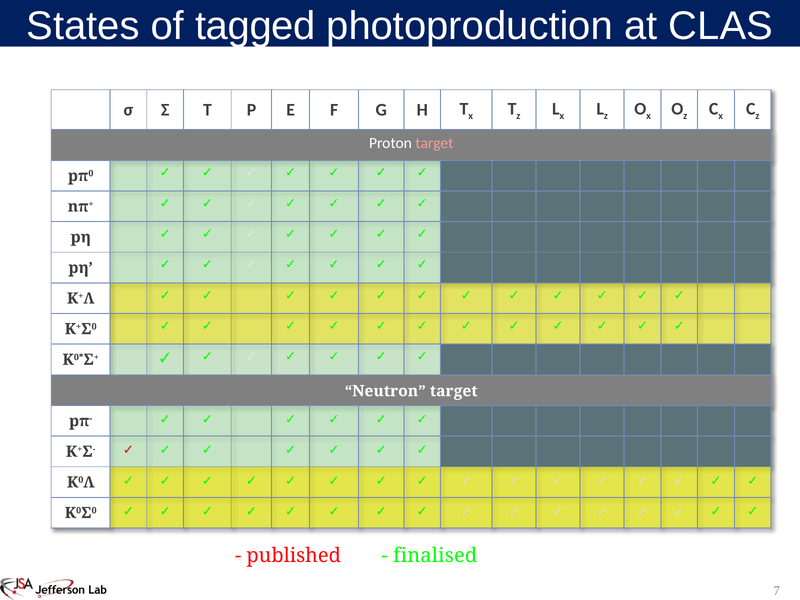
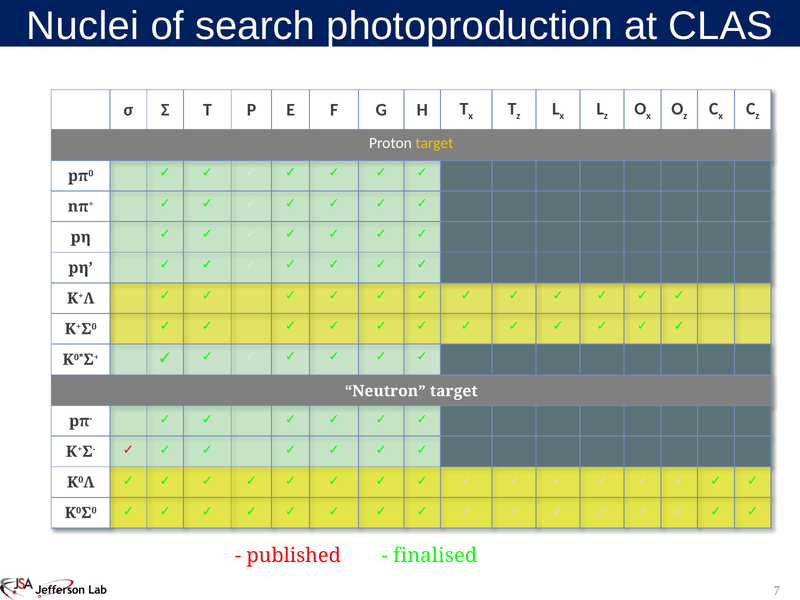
States: States -> Nuclei (83, 26)
tagged: tagged -> search (255, 26)
target colour: pink -> yellow (434, 143)
